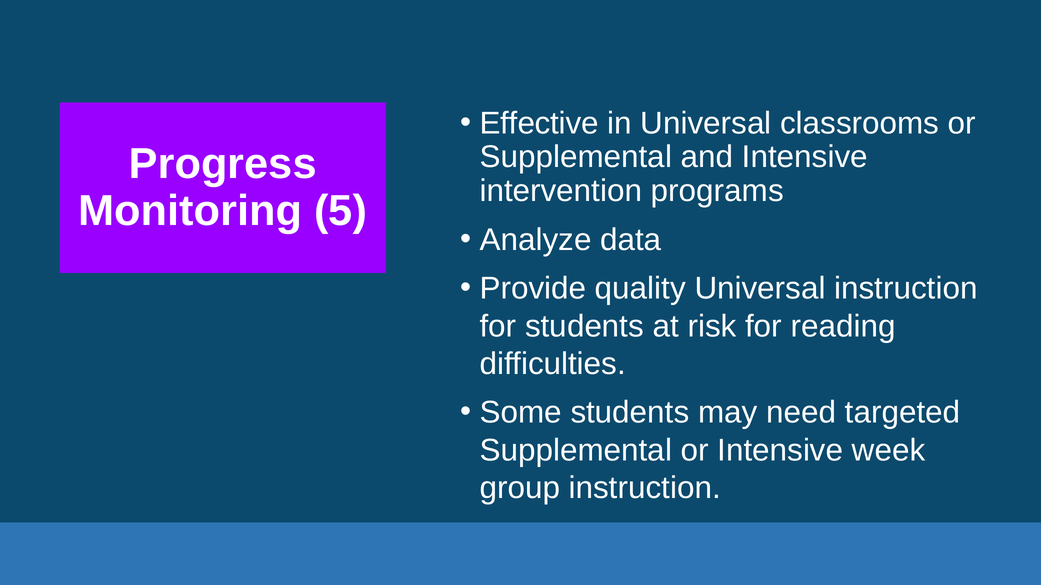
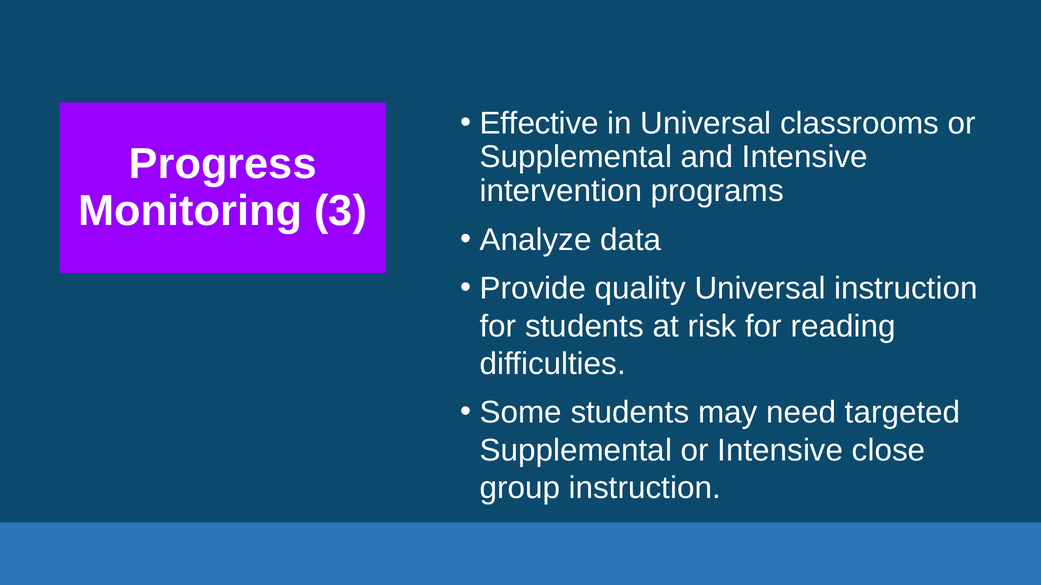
5: 5 -> 3 (341, 211)
week: week -> close (889, 451)
